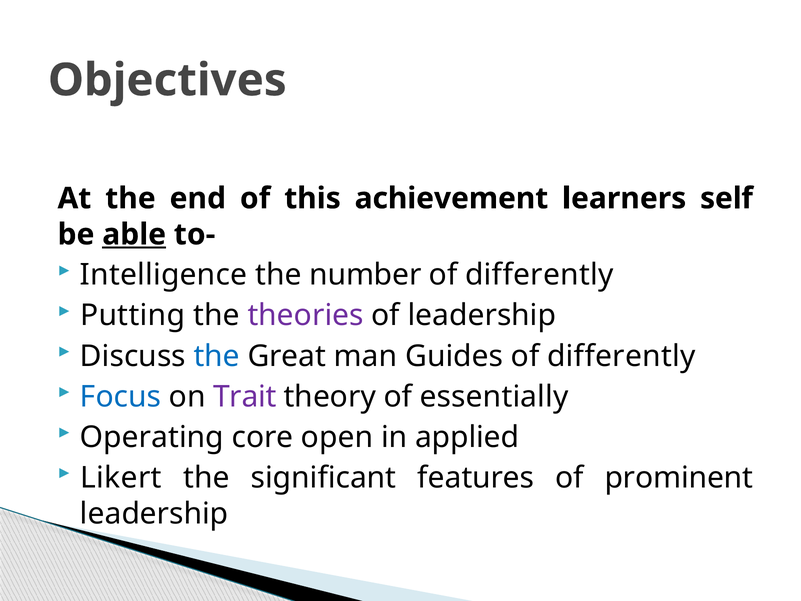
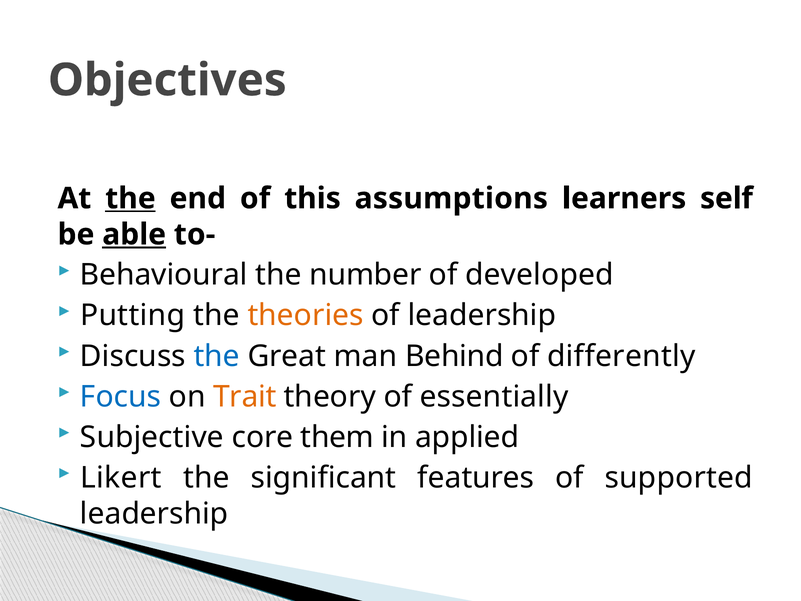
the underline: none -> present (130, 198)
achievement: achievement -> assumptions (451, 198)
Intelligence: Intelligence -> Behavioural (164, 275)
differently: differently -> developed (539, 275)
theories colour: purple -> orange (306, 315)
Guides: Guides -> Behind (454, 356)
Trait colour: purple -> orange (245, 396)
Operating: Operating -> Subjective (152, 437)
open: open -> them (337, 437)
prominent: prominent -> supported (679, 478)
